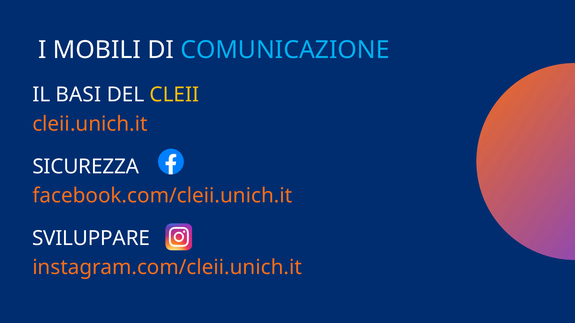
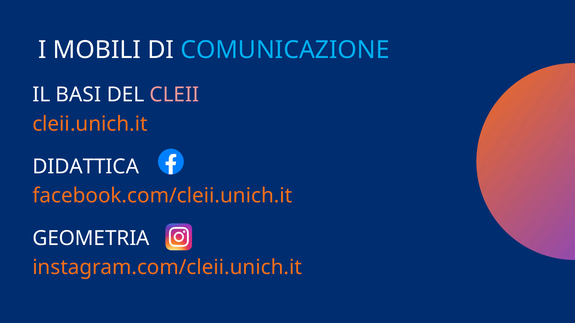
CLEII colour: yellow -> pink (174, 95)
SICUREZZA: SICUREZZA -> DIDATTICA (86, 167)
SVILUPPARE: SVILUPPARE -> GEOMETRIA (91, 239)
